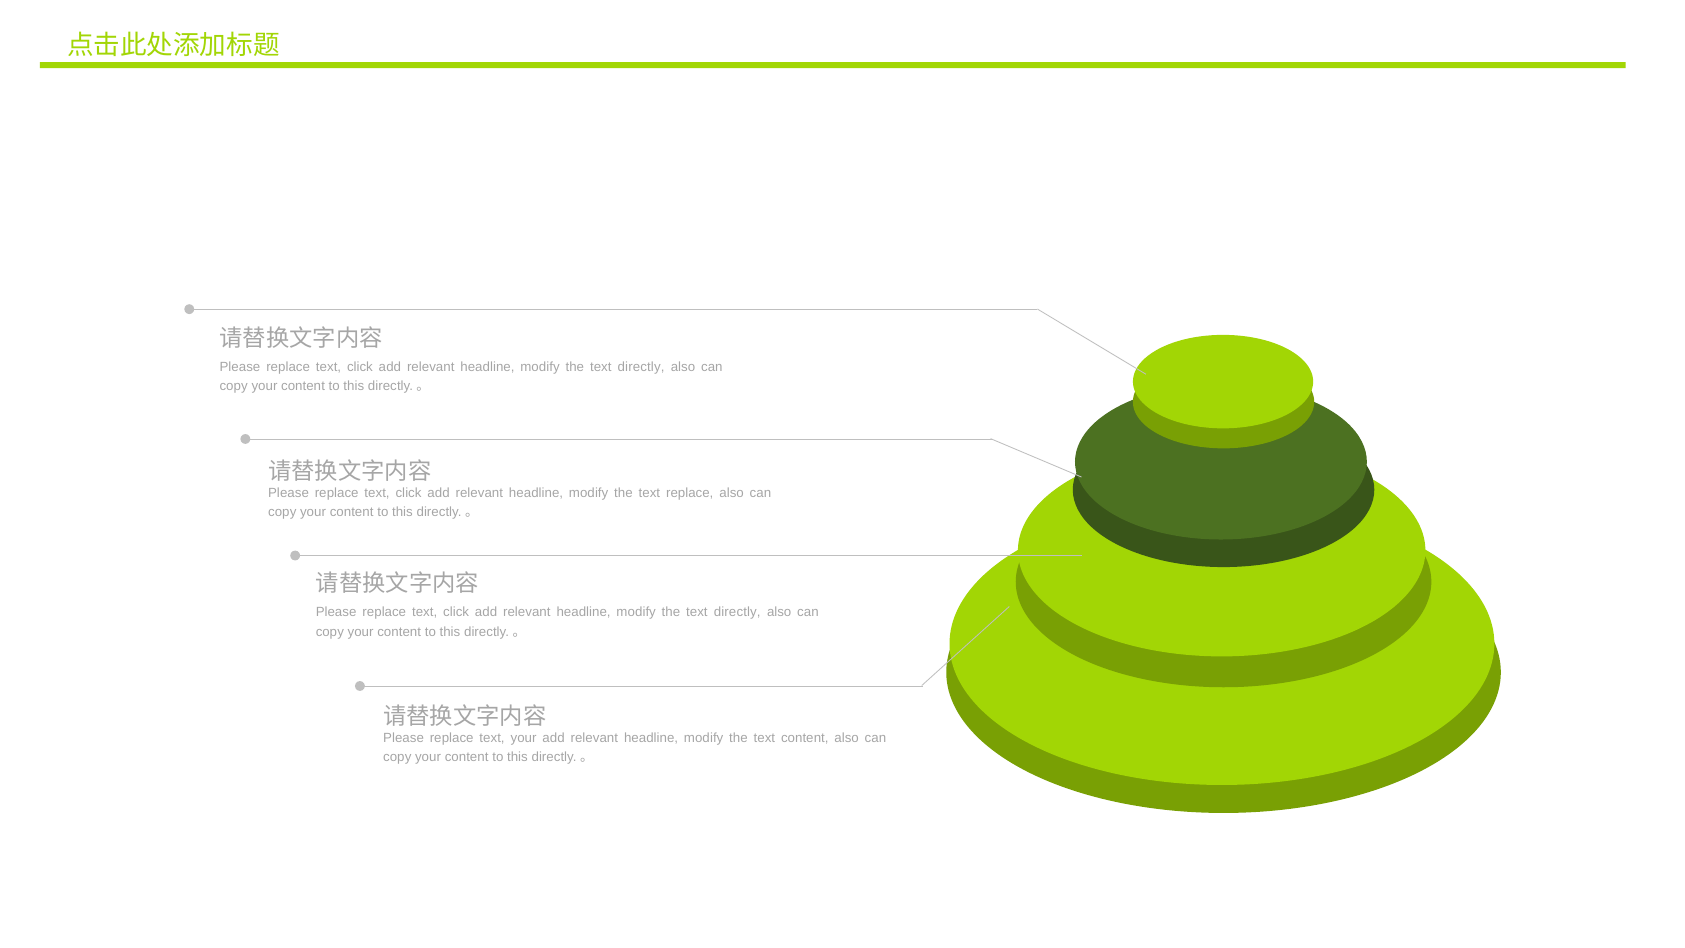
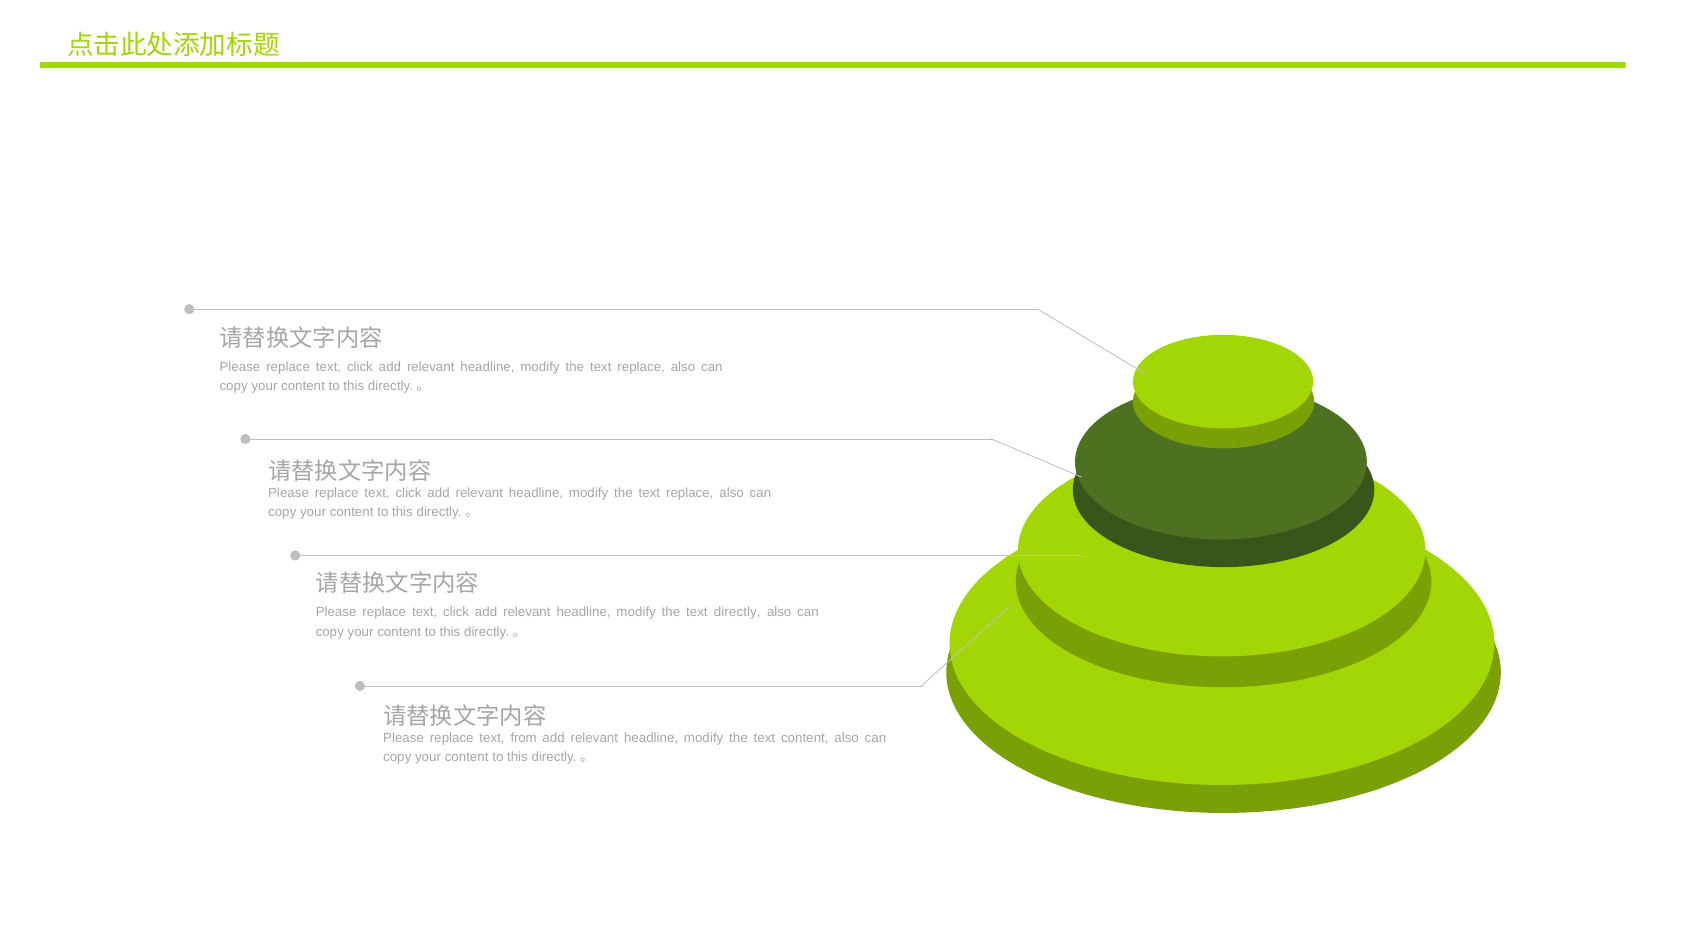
directly: directly -> replace (641, 367)
text your: your -> from (524, 738)
